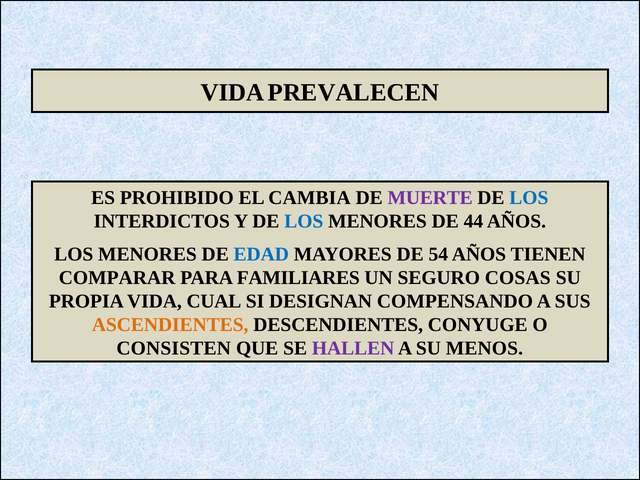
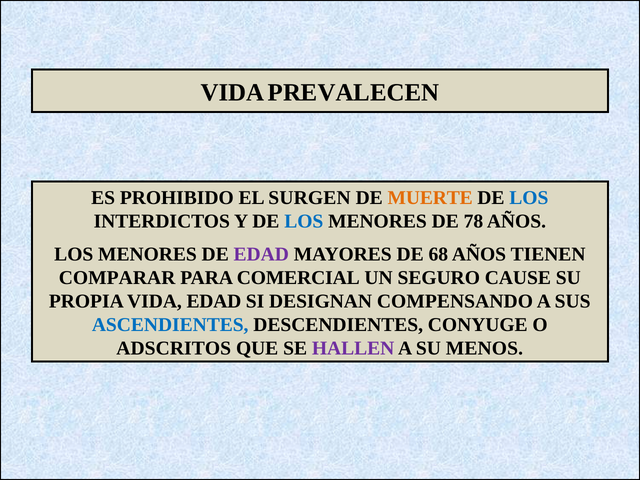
CAMBIA: CAMBIA -> SURGEN (309, 198)
MUERTE colour: purple -> orange (430, 198)
44: 44 -> 78 (473, 221)
EDAD colour: blue -> purple (261, 254)
54: 54 -> 68 (438, 254)
FAMILIARES: FAMILIARES -> COMERCIAL (298, 278)
COSAS: COSAS -> CAUSE (518, 278)
VIDA CUAL: CUAL -> EDAD (214, 301)
ASCENDIENTES colour: orange -> blue (170, 325)
CONSISTEN: CONSISTEN -> ADSCRITOS (174, 348)
